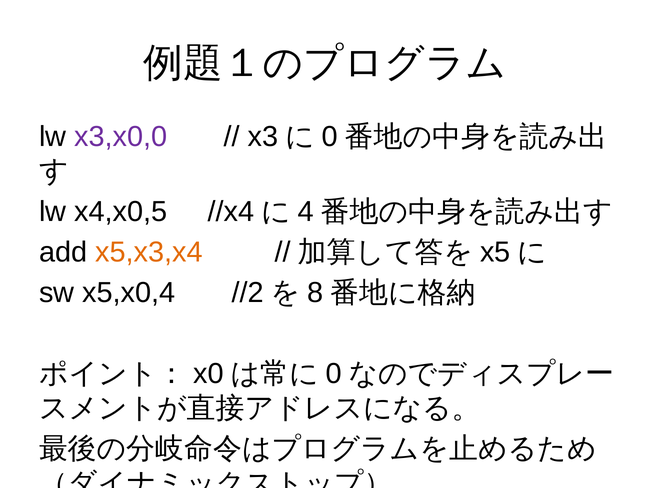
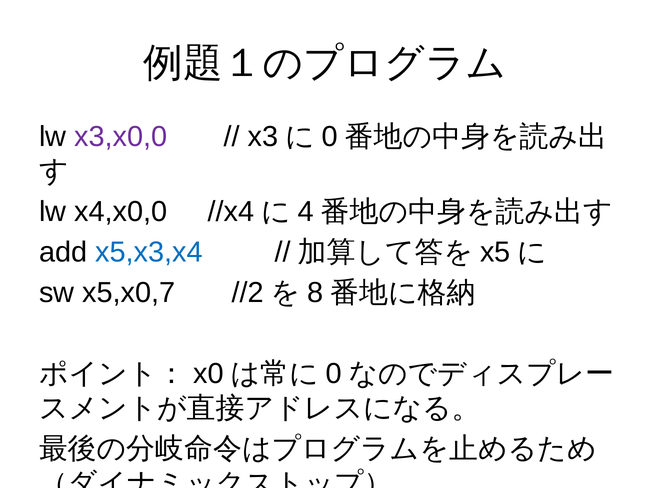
x4,x0,5: x4,x0,5 -> x4,x0,0 (121, 211)
x5,x3,x4 colour: orange -> blue (149, 252)
x5,x0,4: x5,x0,4 -> x5,x0,7 (129, 292)
